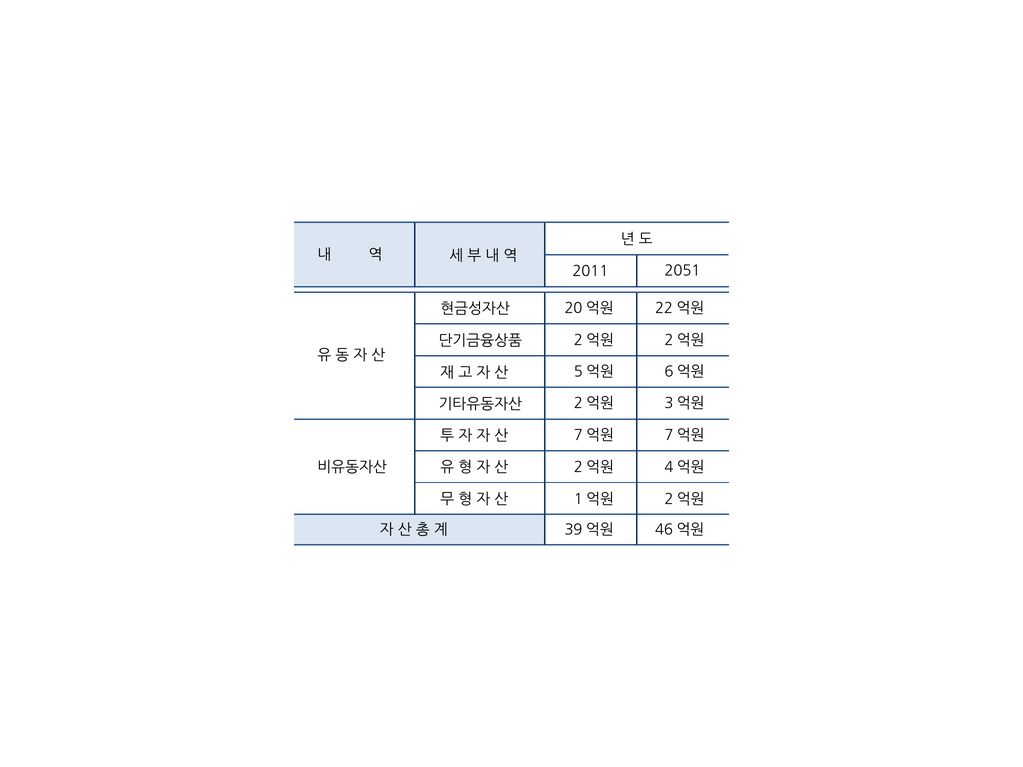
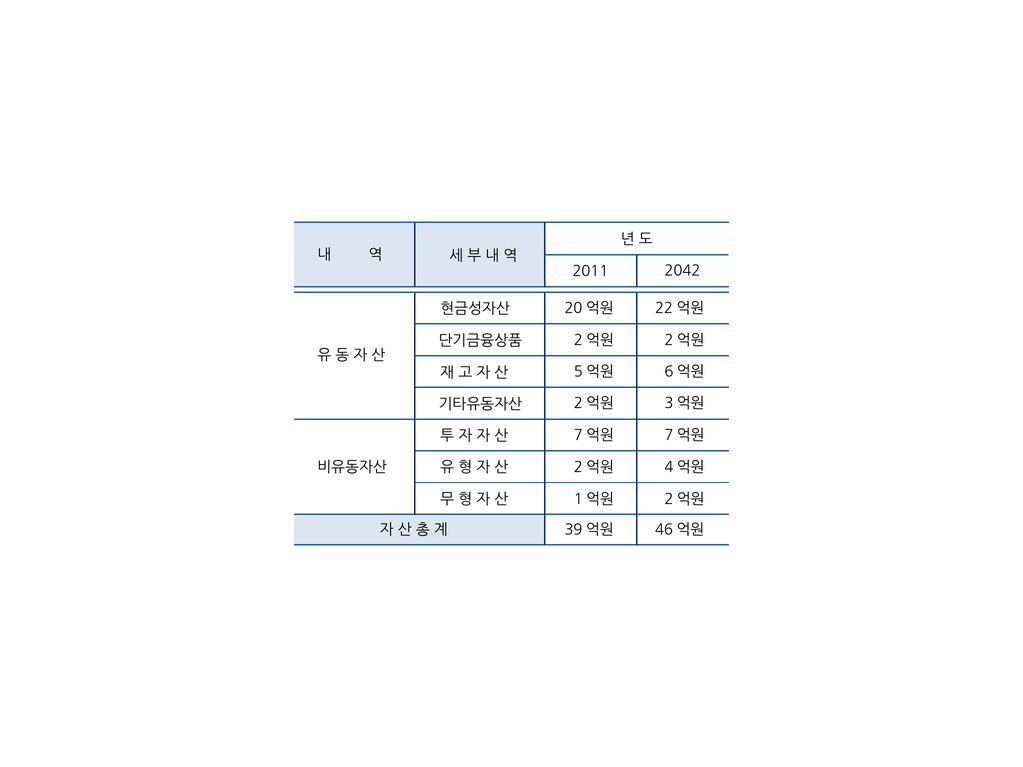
2051: 2051 -> 2042 (682, 271)
